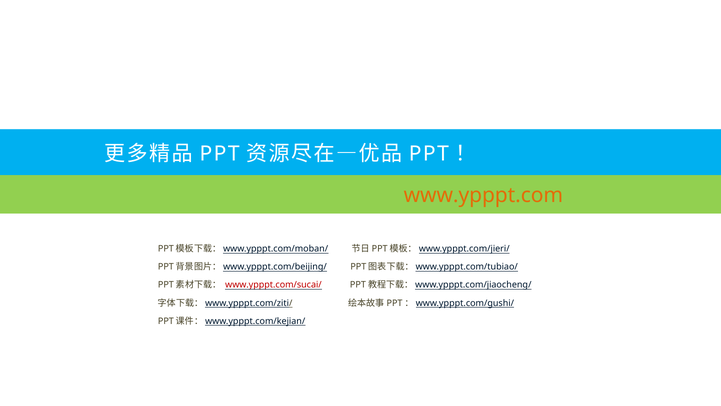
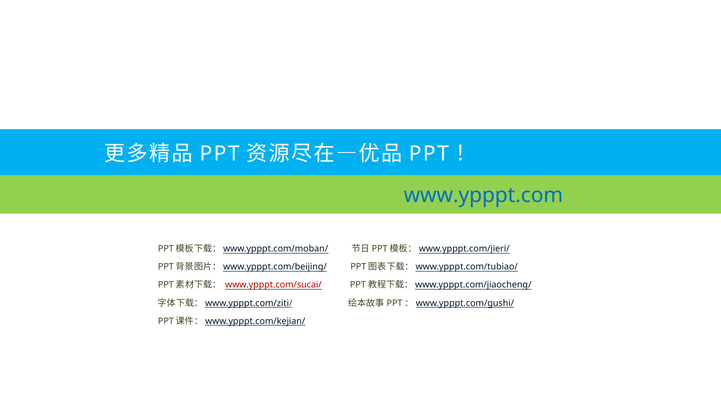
www.ypppt.com colour: orange -> blue (483, 195)
